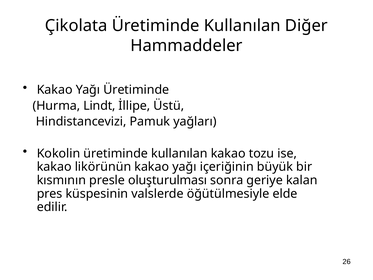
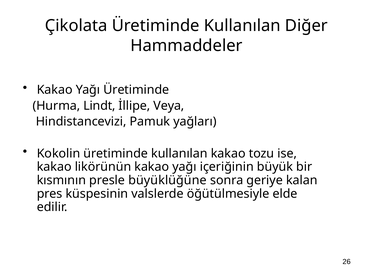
Üstü: Üstü -> Veya (169, 106)
oluşturulması: oluşturulması -> büyüklüğüne (168, 180)
